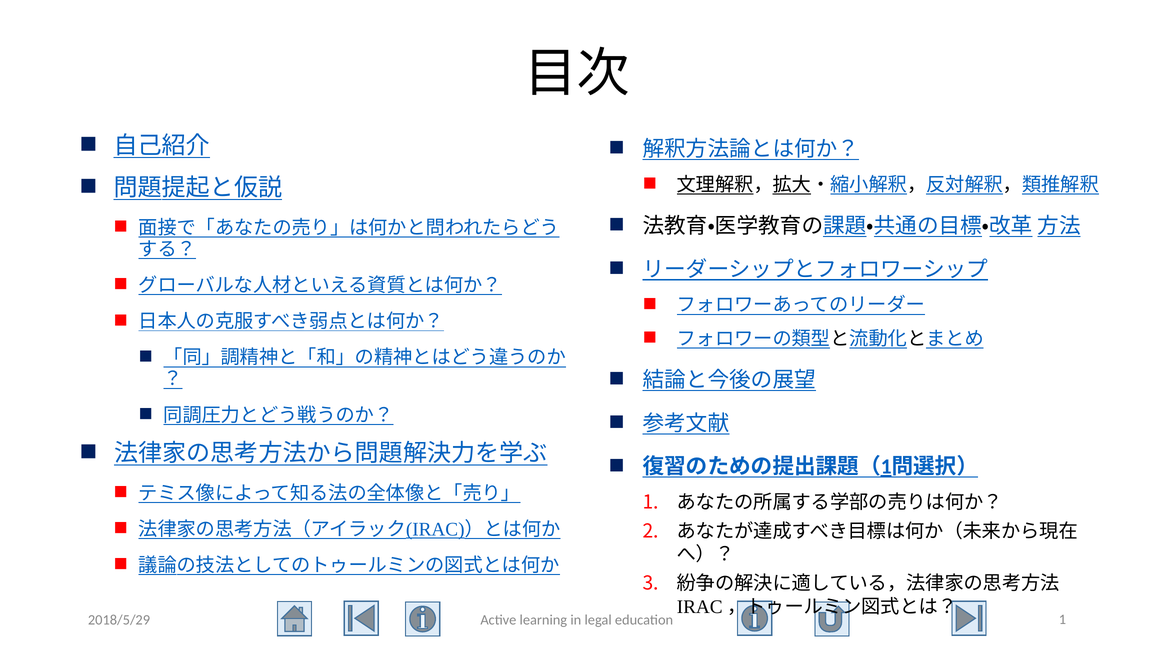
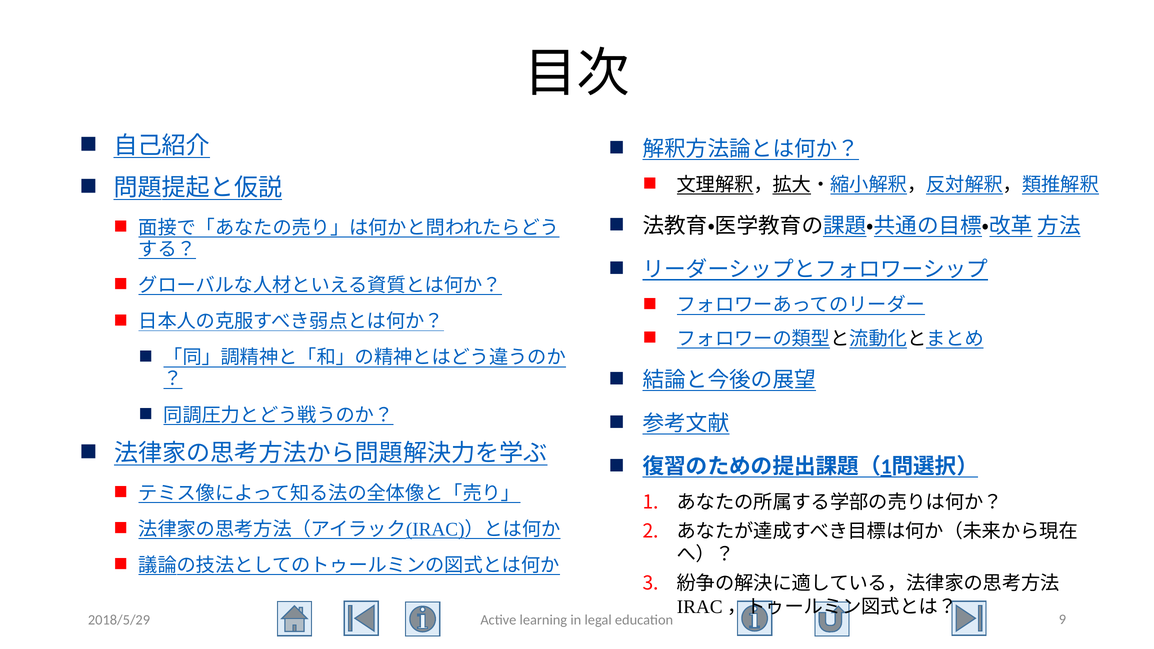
education 1: 1 -> 9 (1062, 620)
